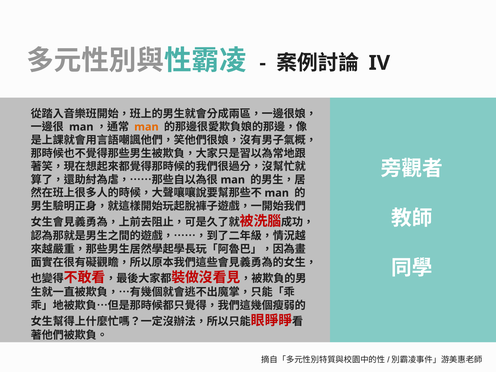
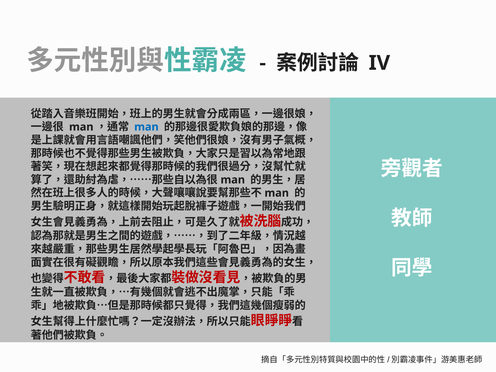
man colour: orange -> blue (146, 127)
